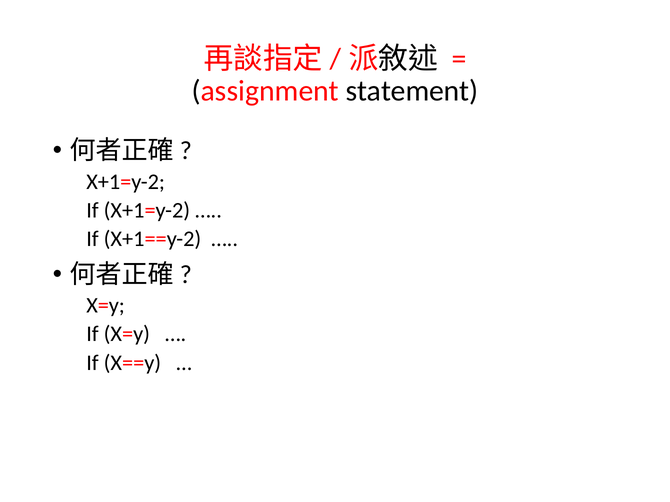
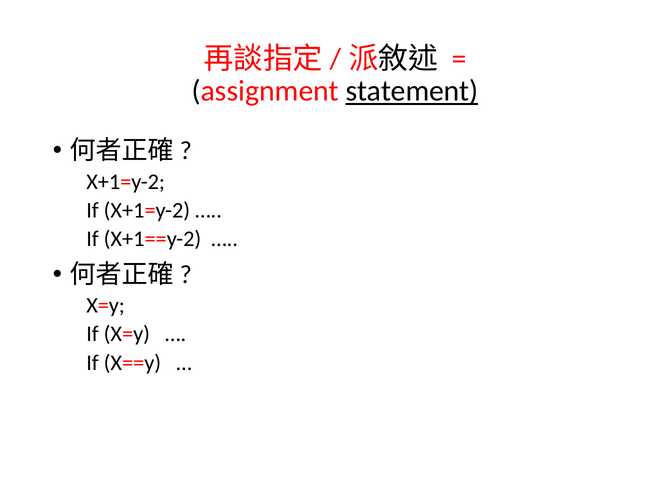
statement underline: none -> present (412, 91)
